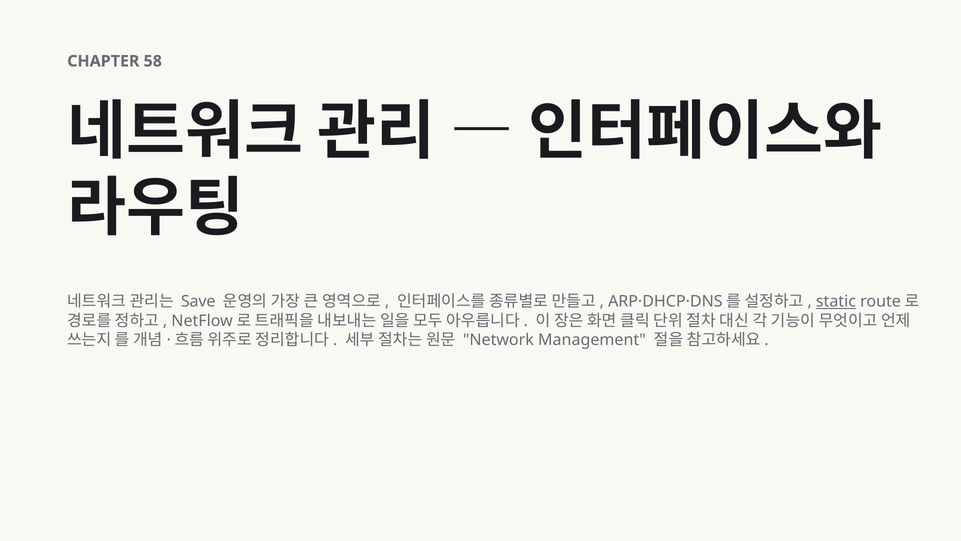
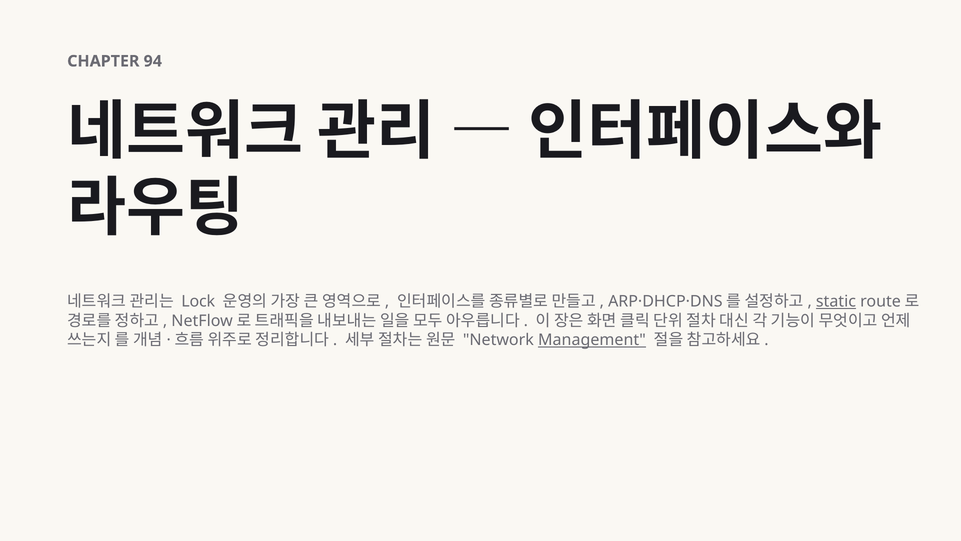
58: 58 -> 94 (153, 61)
Save: Save -> Lock (198, 301)
Management underline: none -> present (592, 340)
